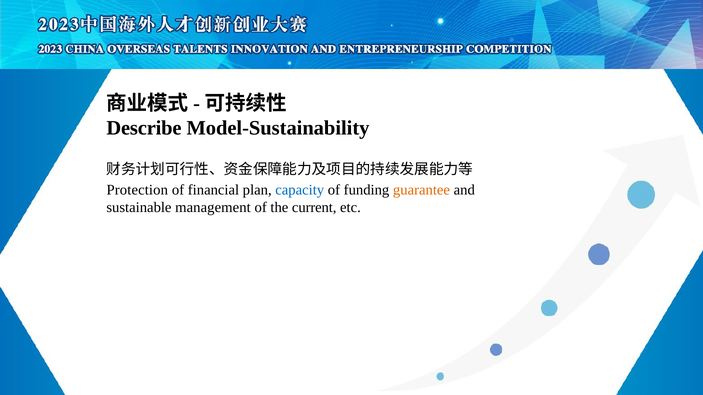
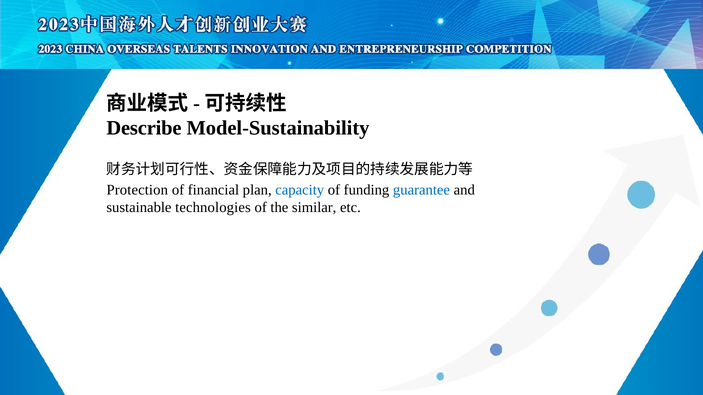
guarantee colour: orange -> blue (421, 190)
management: management -> technologies (213, 208)
current: current -> similar (314, 208)
